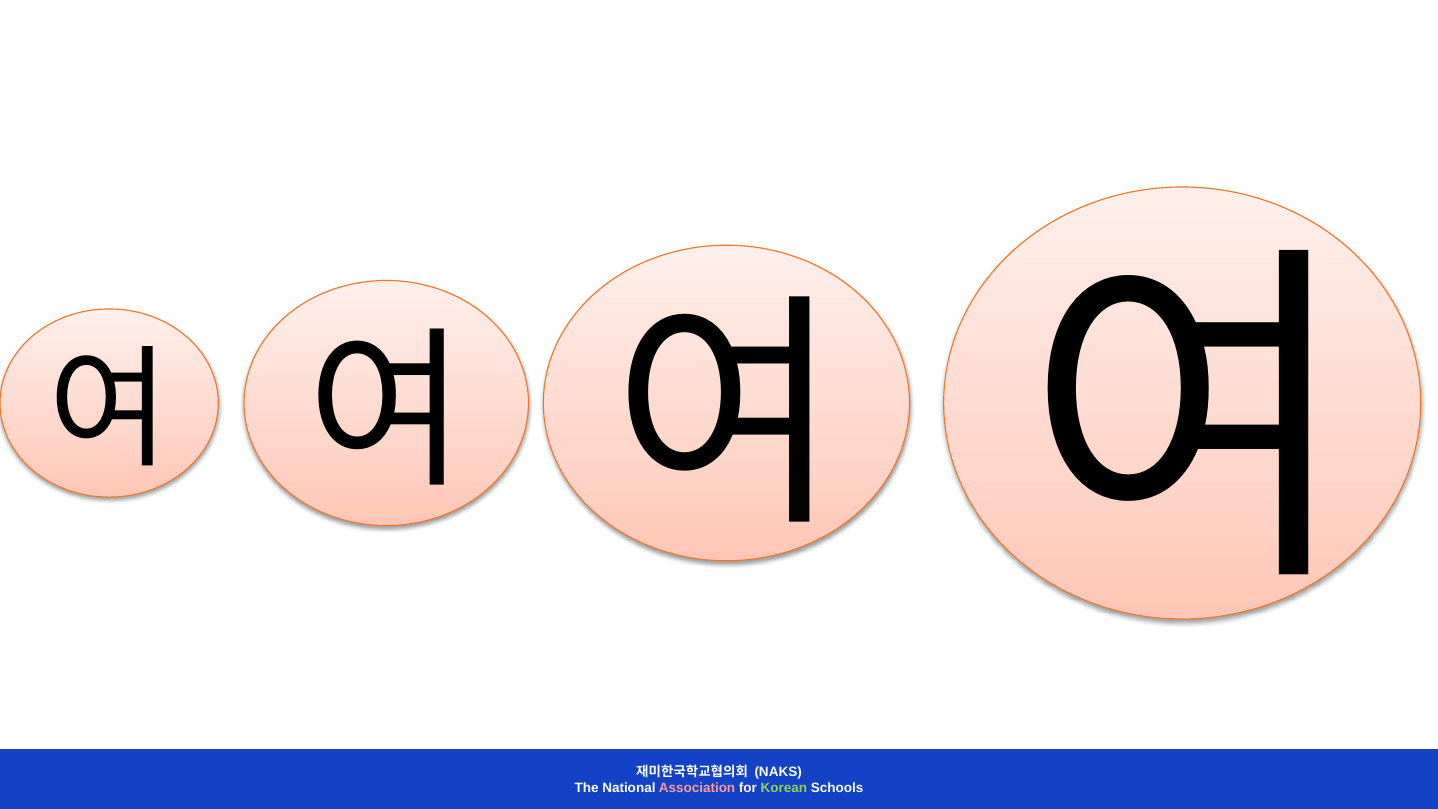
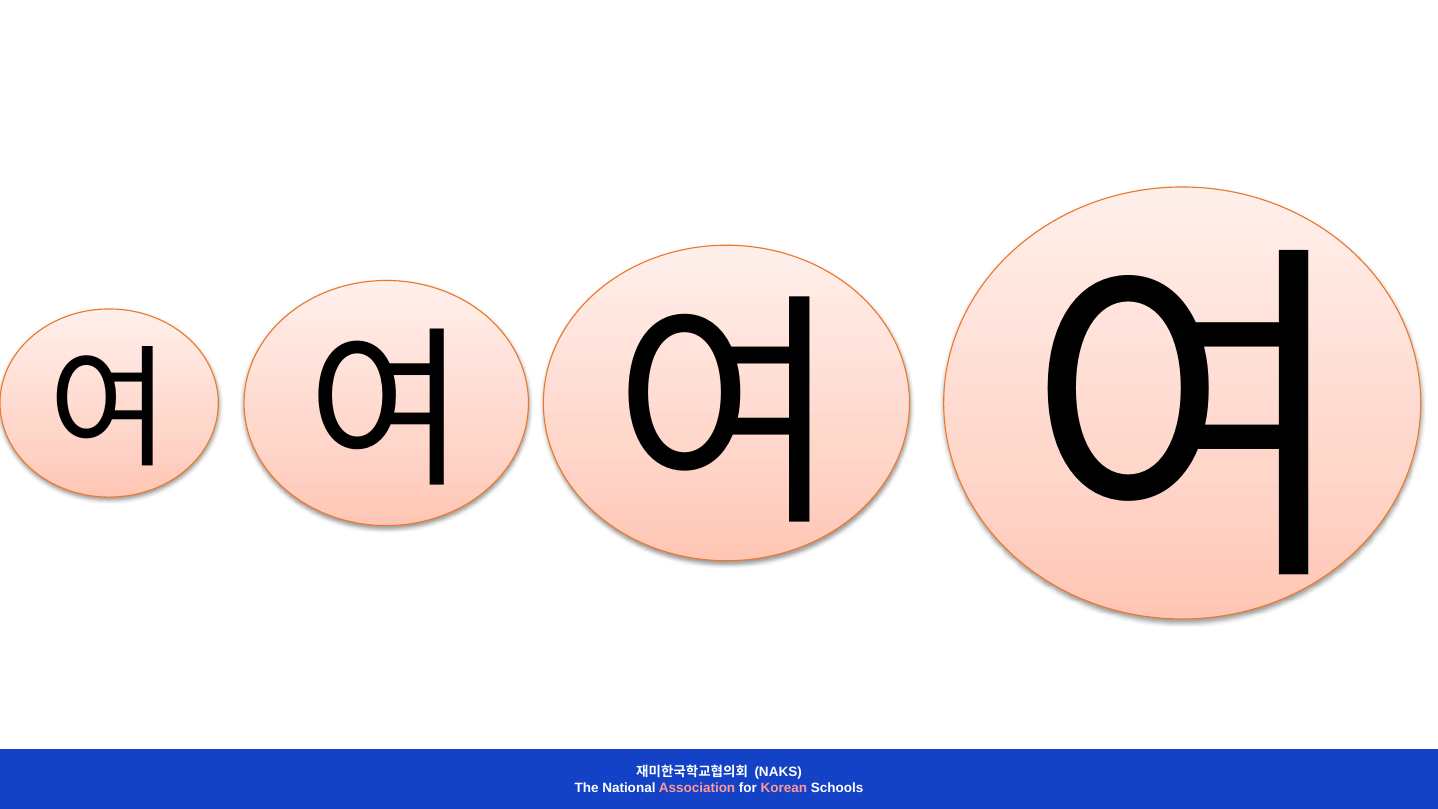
Korean colour: light green -> pink (784, 788)
